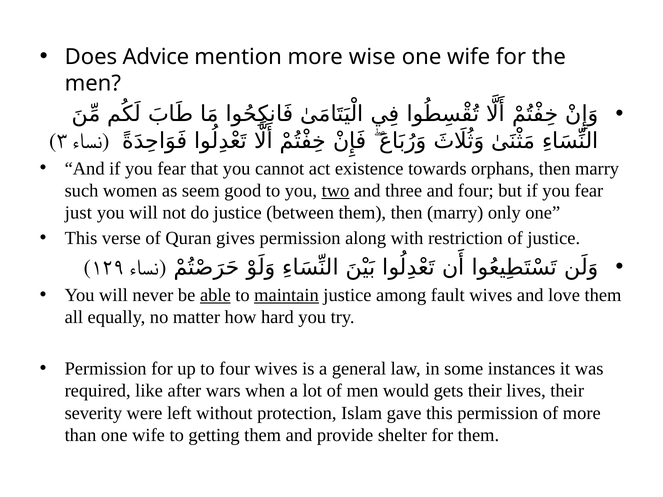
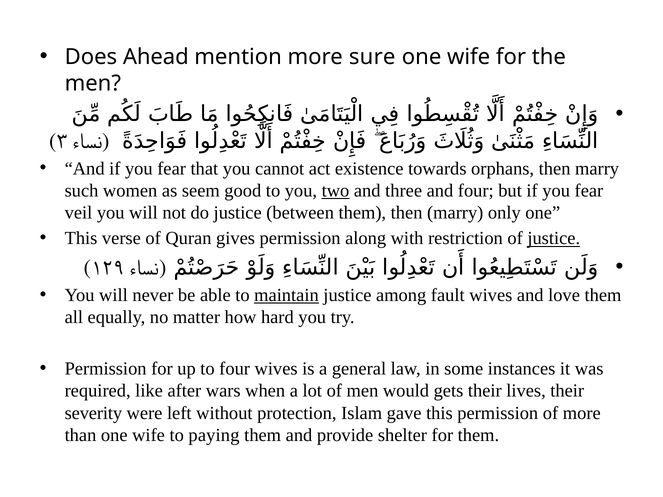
Advice: Advice -> Ahead (156, 57)
wise: wise -> sure (372, 57)
just: just -> veil (78, 213)
justice underline: none -> present (554, 239)
able underline: present -> none (215, 295)
getting: getting -> paying (214, 435)
